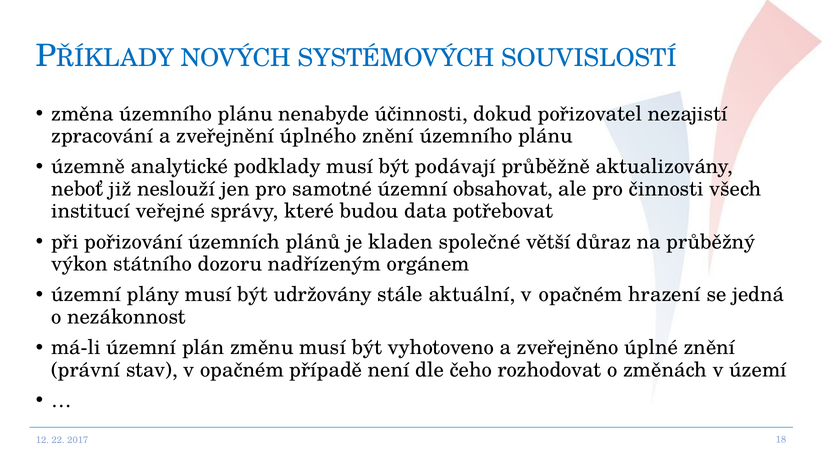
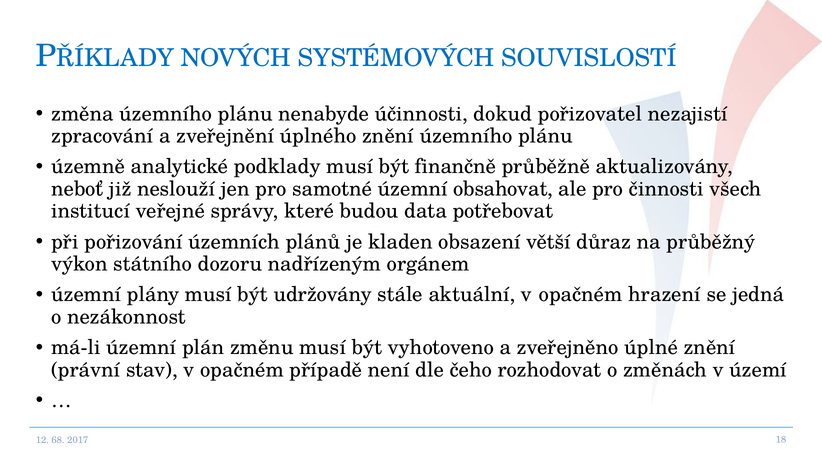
podávají: podávají -> finančně (456, 167)
společné: společné -> obsazení (480, 242)
22: 22 -> 68 (58, 441)
